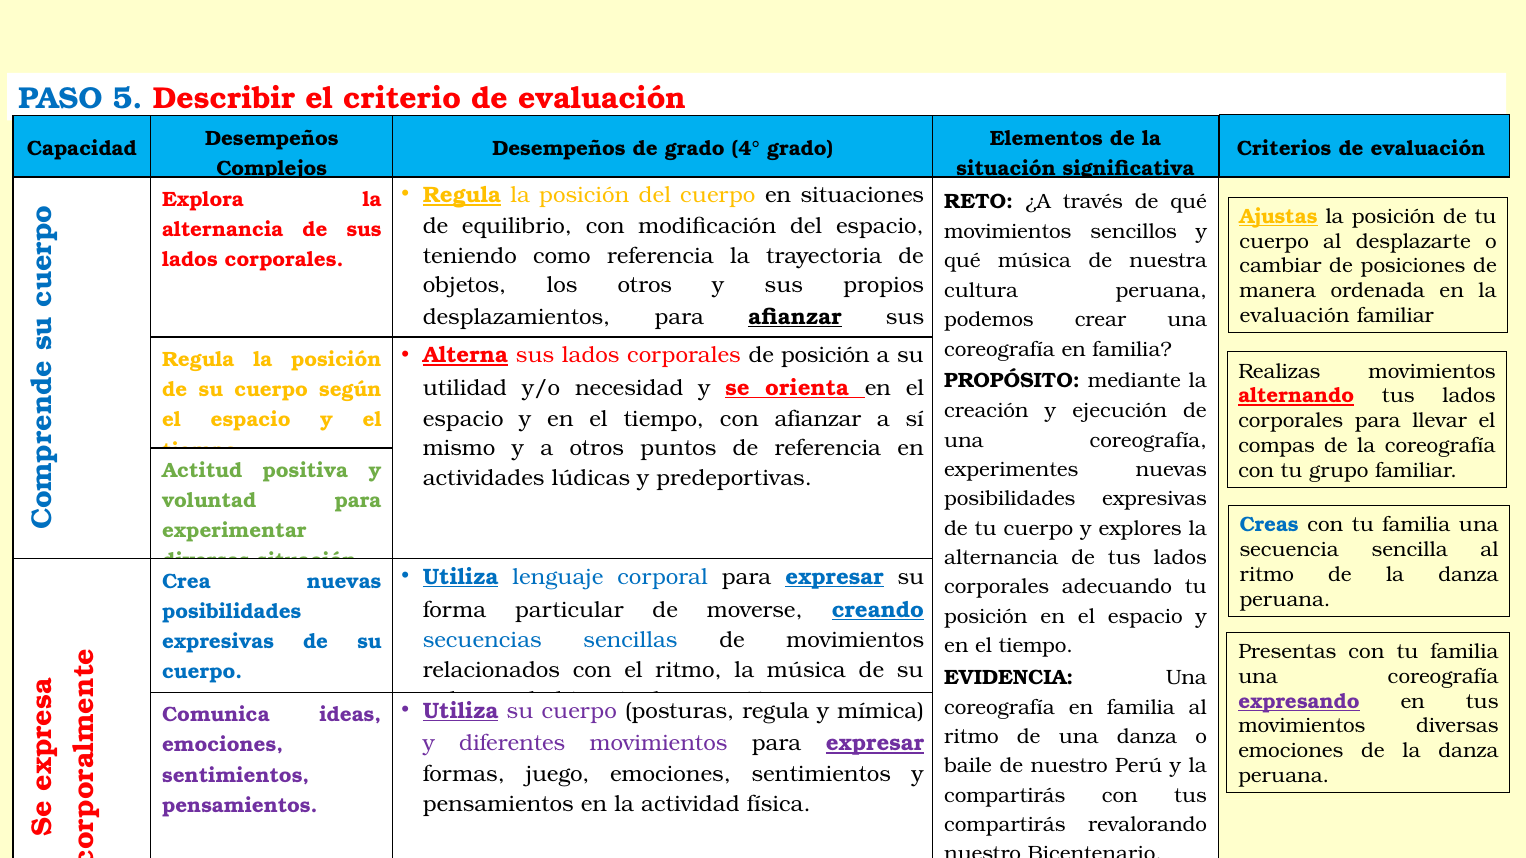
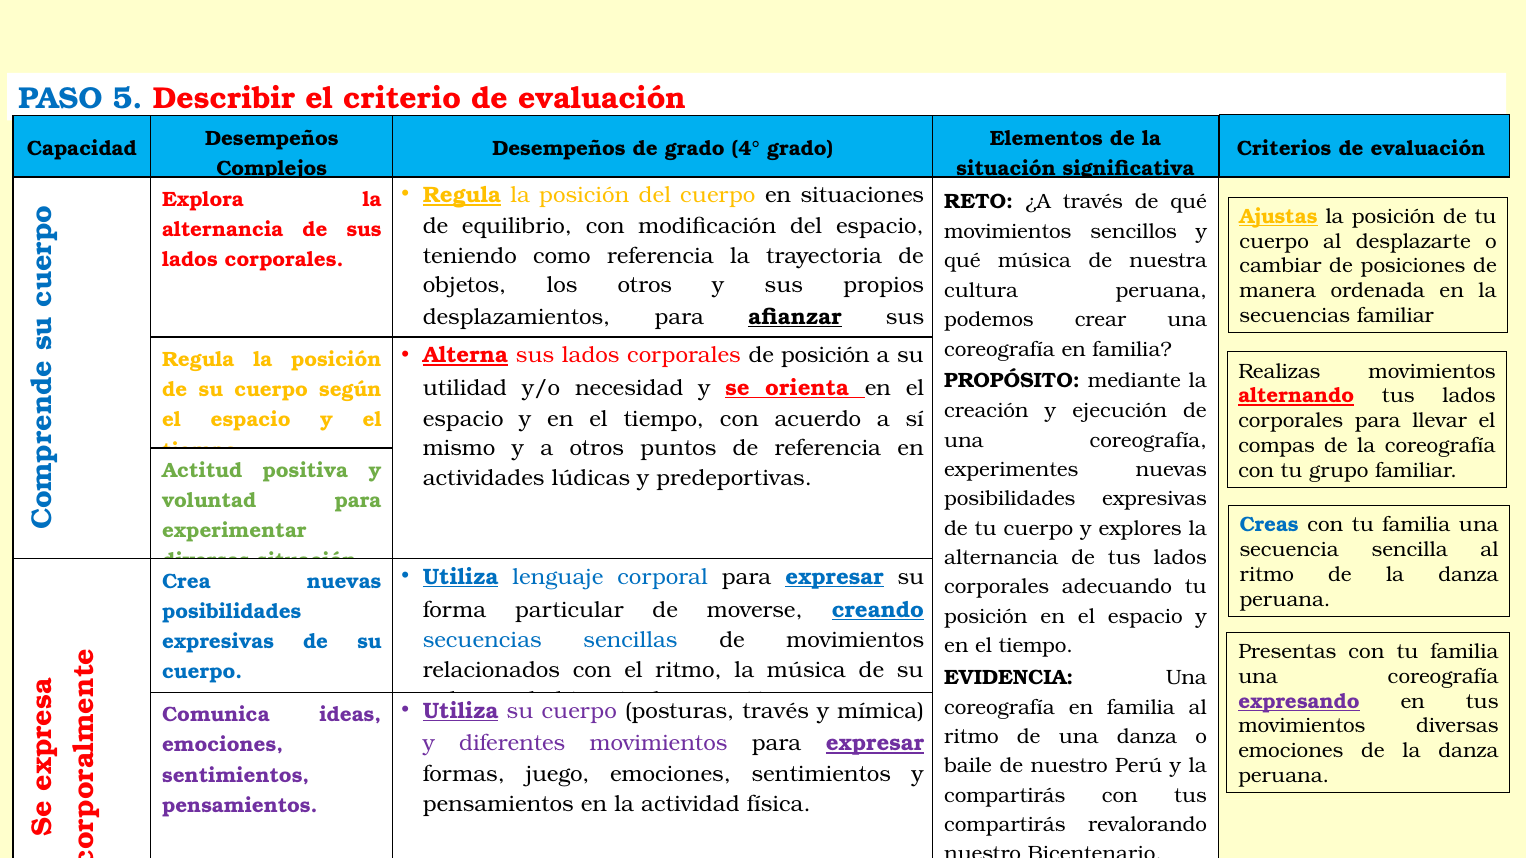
evaluación: evaluación -> secuencias (1295, 316)
con afianzar: afianzar -> acuerdo (818, 419)
regula: regula -> través (776, 711)
